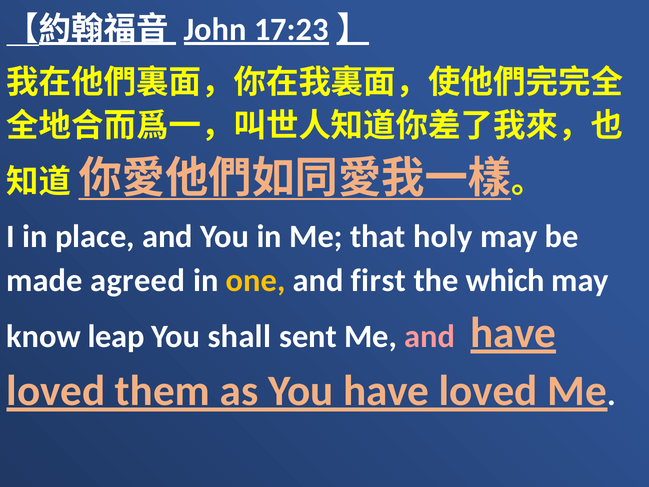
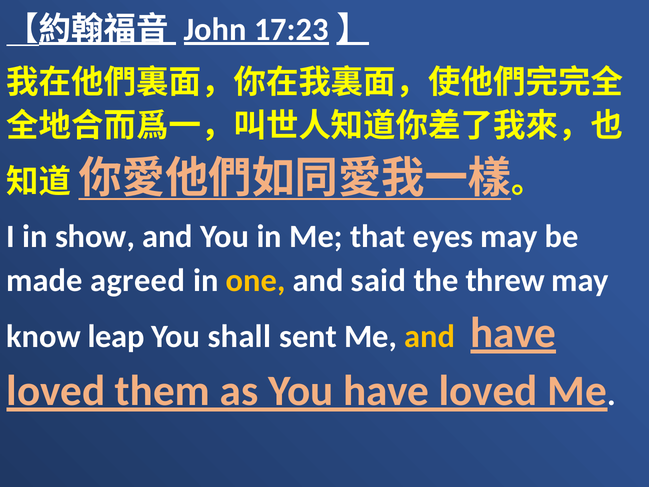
place: place -> show (95, 237)
holy: holy -> eyes (443, 237)
first: first -> said (378, 280)
which: which -> threw (505, 280)
and colour: pink -> yellow (430, 336)
